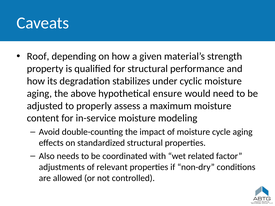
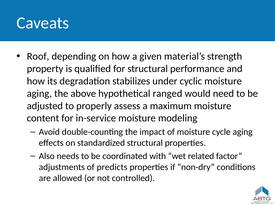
ensure: ensure -> ranged (167, 94)
relevant: relevant -> predicts (112, 167)
